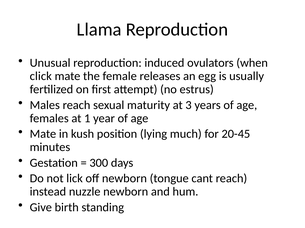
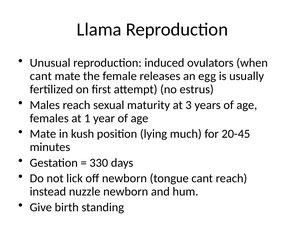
click: click -> cant (41, 76)
300: 300 -> 330 (99, 163)
